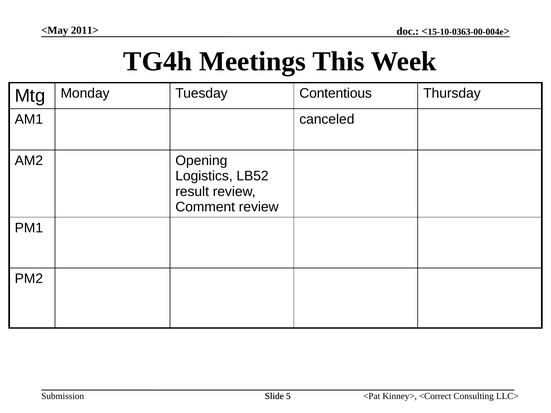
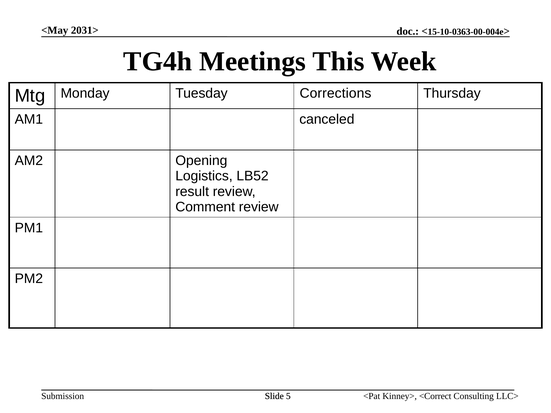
2011>: 2011> -> 2031> (85, 30)
Contentious: Contentious -> Corrections (335, 93)
